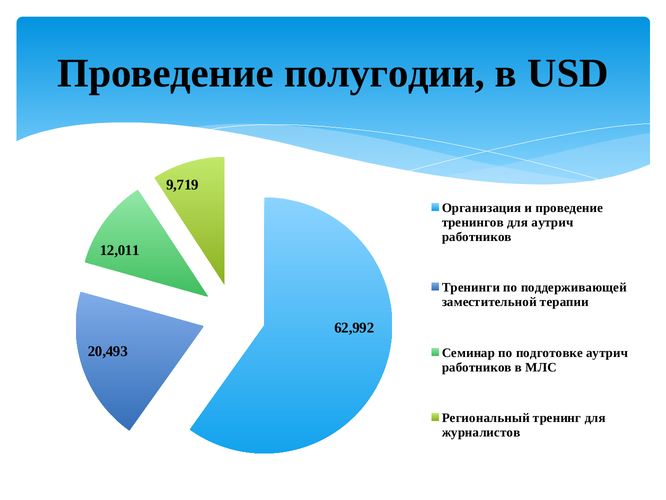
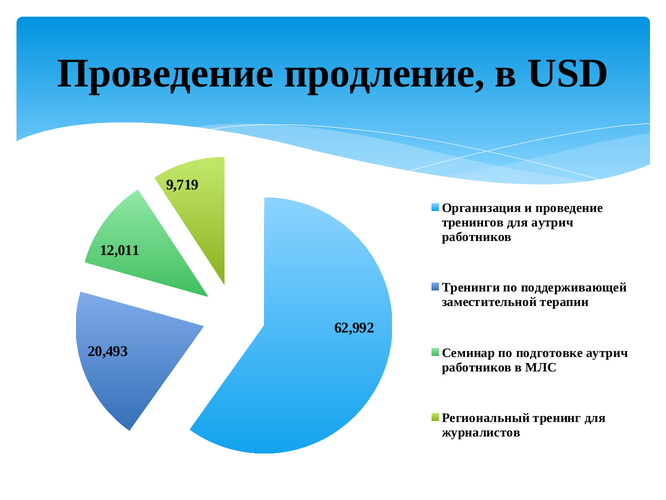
полугодии: полугодии -> продление (384, 73)
